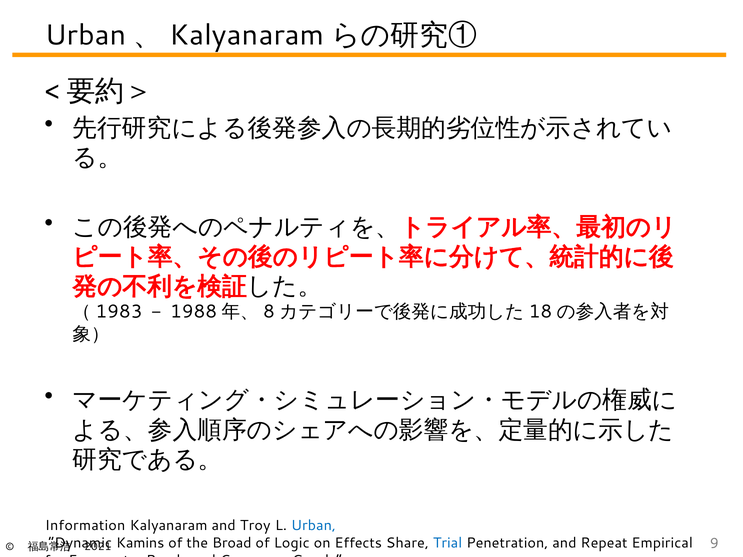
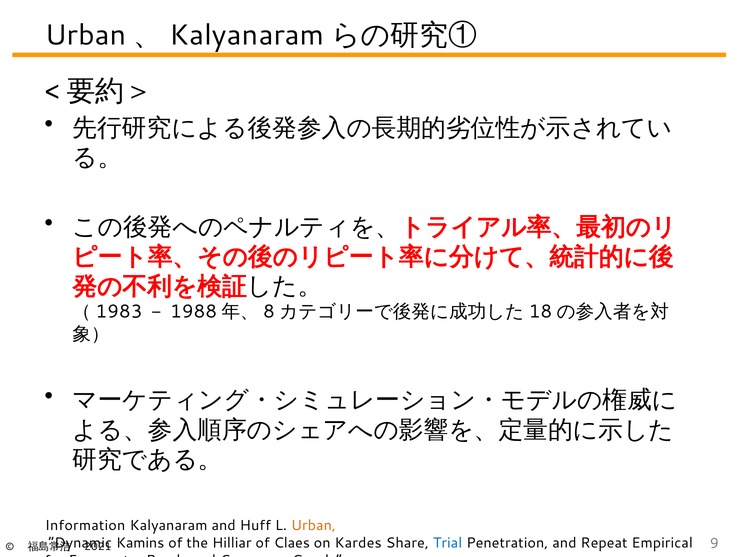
Troy: Troy -> Huff (255, 526)
Urban colour: blue -> orange (313, 526)
Broad: Broad -> Hilliar (232, 543)
Logic: Logic -> Claes (292, 543)
Effects: Effects -> Kardes (358, 543)
